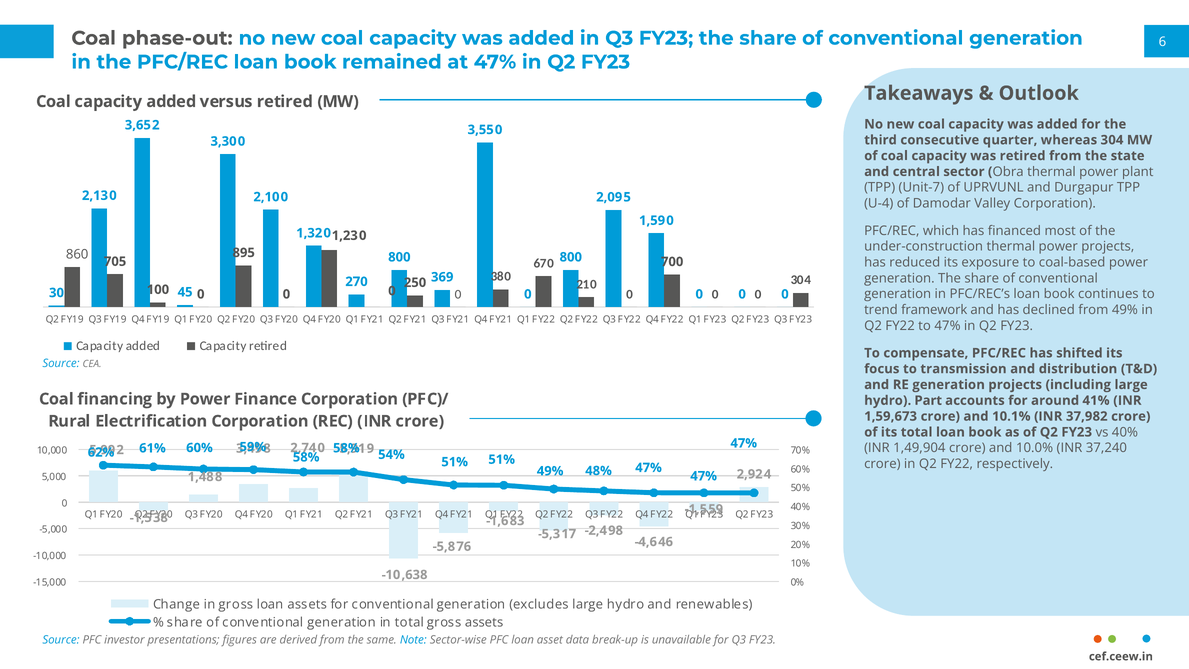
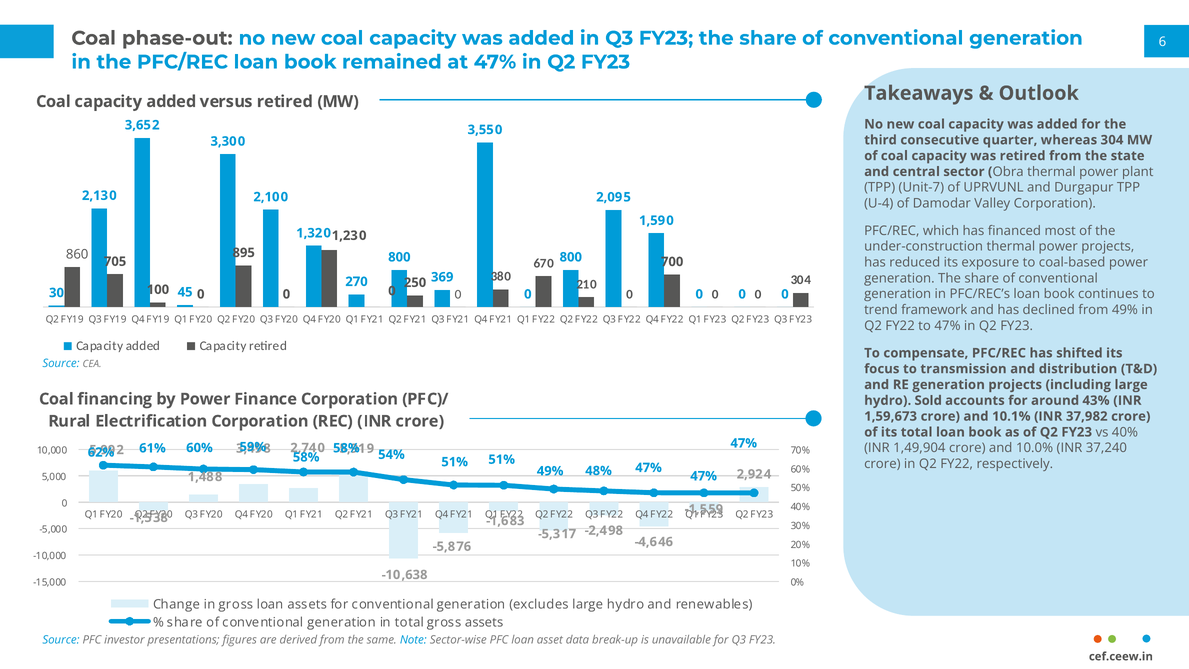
Part: Part -> Sold (928, 400)
41%: 41% -> 43% (1096, 400)
